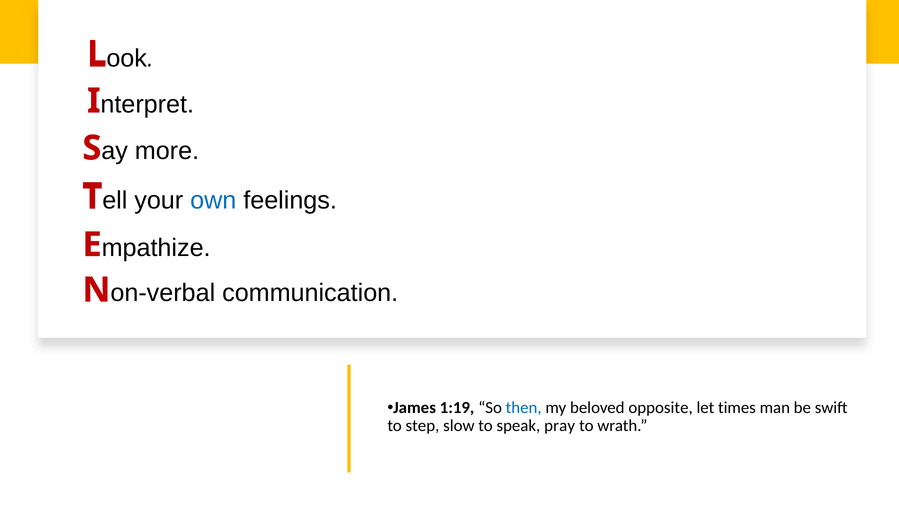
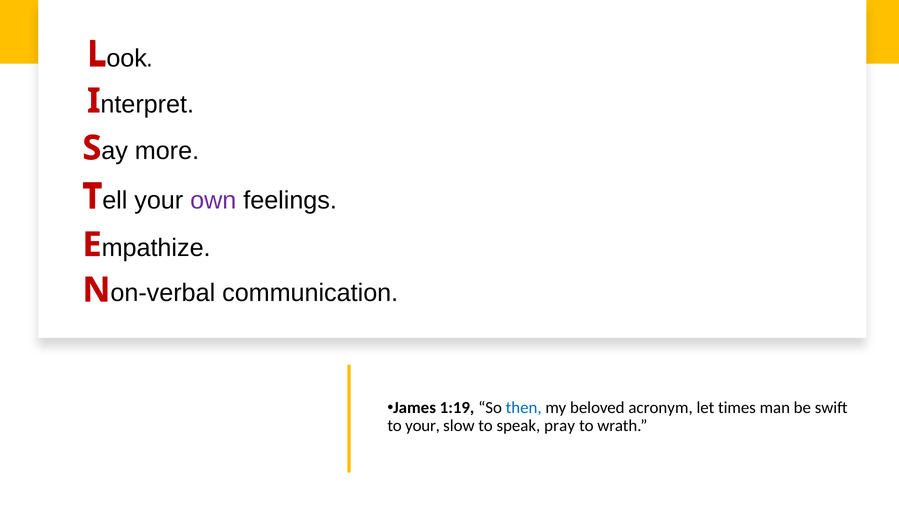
own colour: blue -> purple (213, 201)
opposite: opposite -> acronym (661, 408)
to step: step -> your (423, 426)
